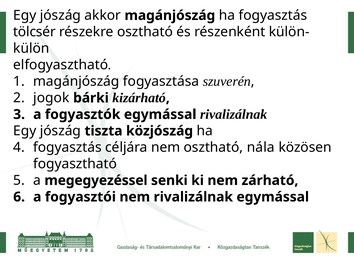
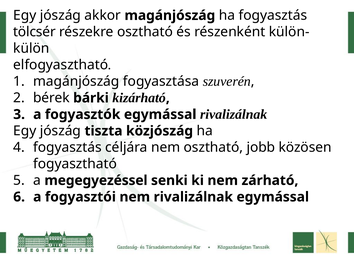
jogok: jogok -> bérek (51, 98)
nála: nála -> jobb (261, 148)
